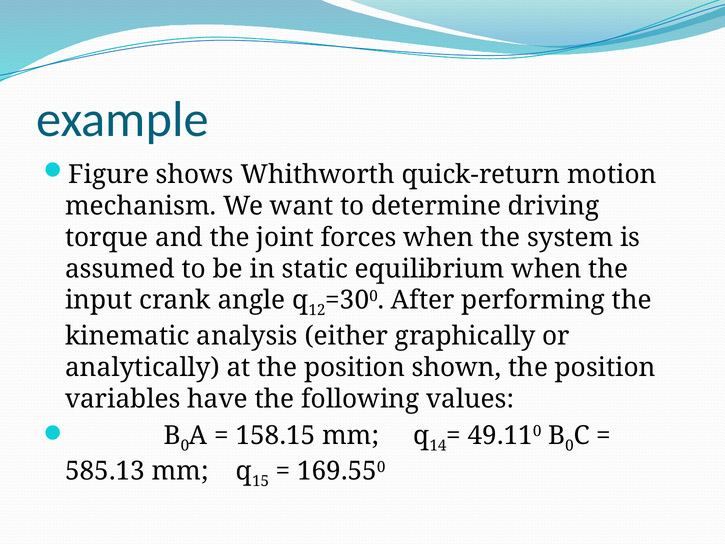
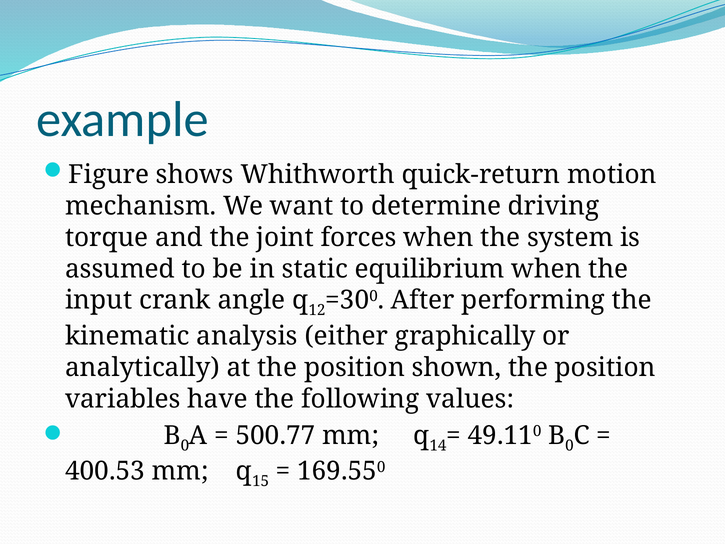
158.15: 158.15 -> 500.77 (276, 435)
585.13: 585.13 -> 400.53 (105, 471)
